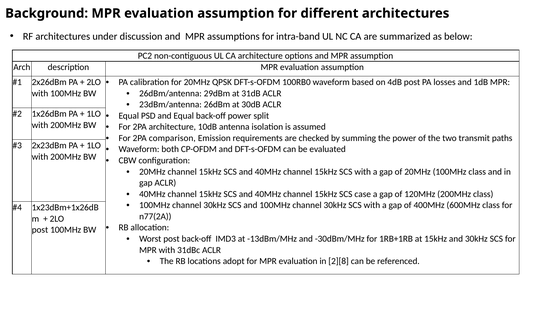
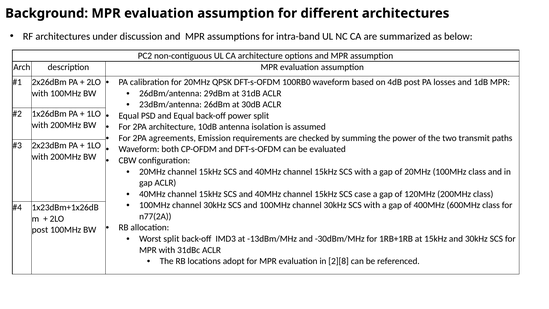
comparison: comparison -> agreements (172, 138)
Worst post: post -> split (171, 239)
